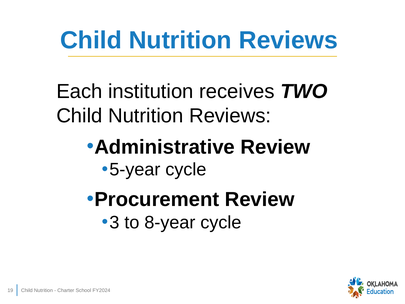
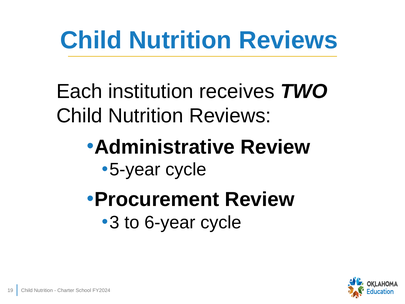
8-year: 8-year -> 6-year (170, 222)
